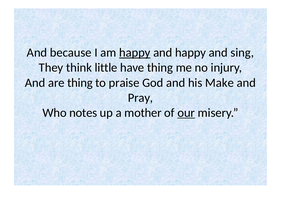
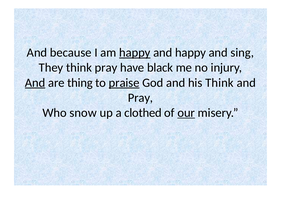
think little: little -> pray (106, 68)
have thing: thing -> black (160, 68)
And underline: none -> present (35, 83)
praise underline: none -> present (124, 83)
his Make: Make -> Think (219, 83)
notes: notes -> snow (83, 113)
mother: mother -> clothed (143, 113)
